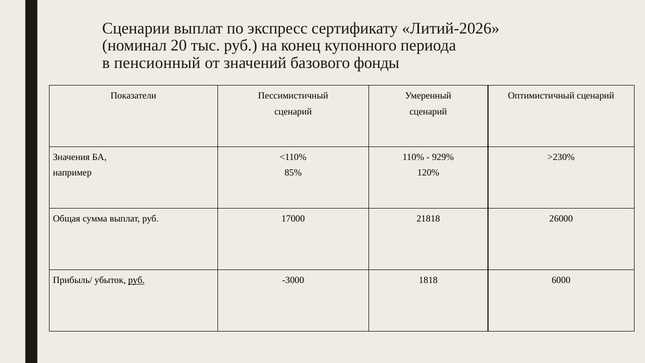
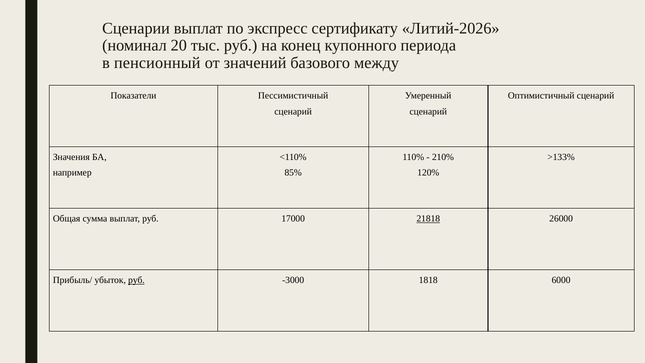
фонды: фонды -> между (376, 63)
929%: 929% -> 210% (443, 157)
>230%: >230% -> >133% (561, 157)
21818 underline: none -> present (428, 219)
